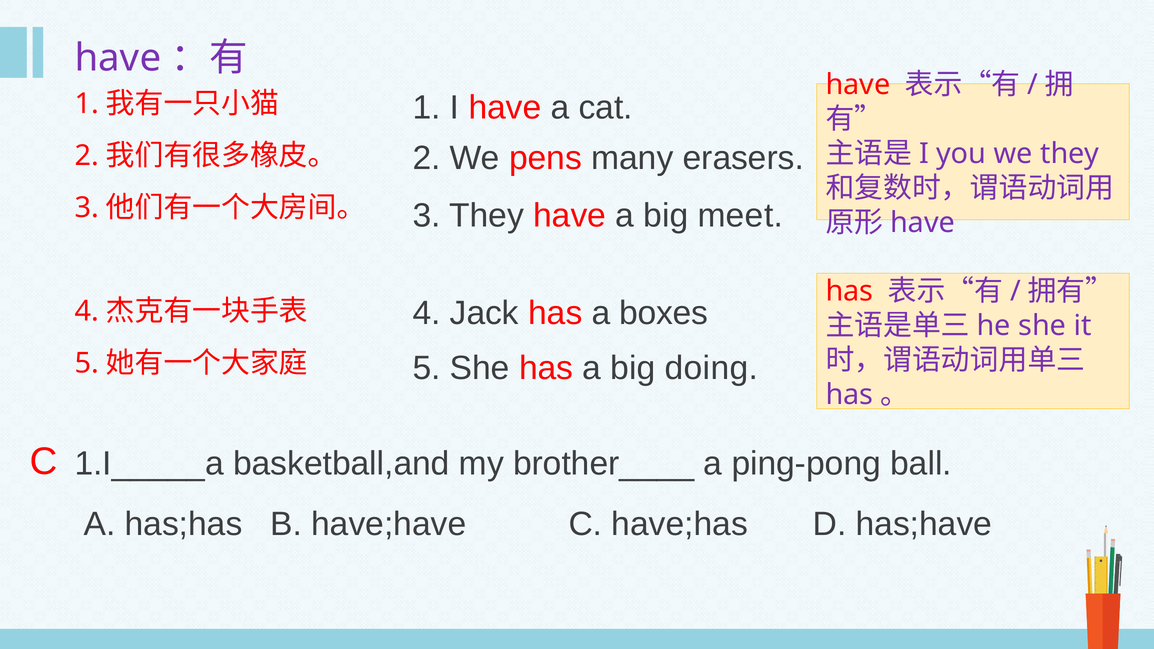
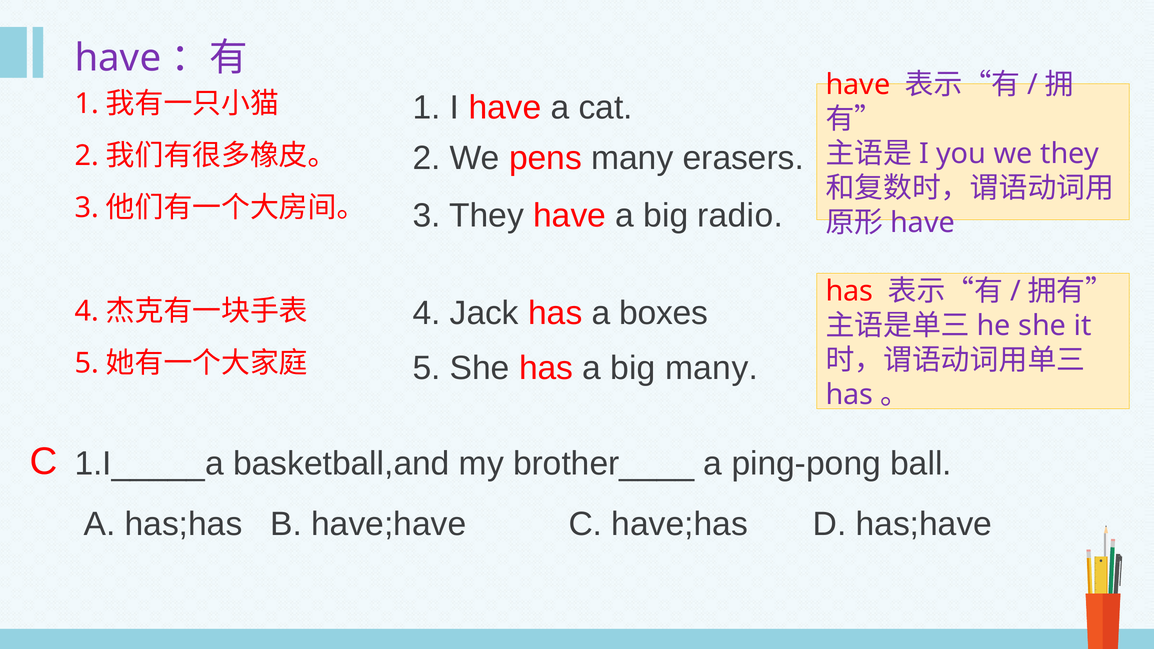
meet: meet -> radio (740, 216)
big doing: doing -> many (712, 368)
